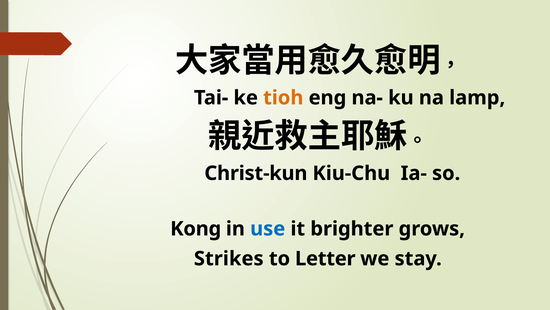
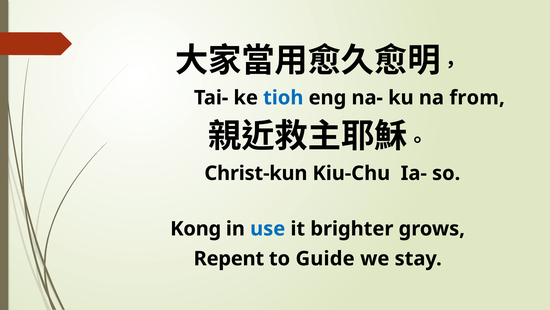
tioh colour: orange -> blue (283, 98)
lamp: lamp -> from (477, 98)
Strikes: Strikes -> Repent (229, 258)
Letter: Letter -> Guide (325, 258)
